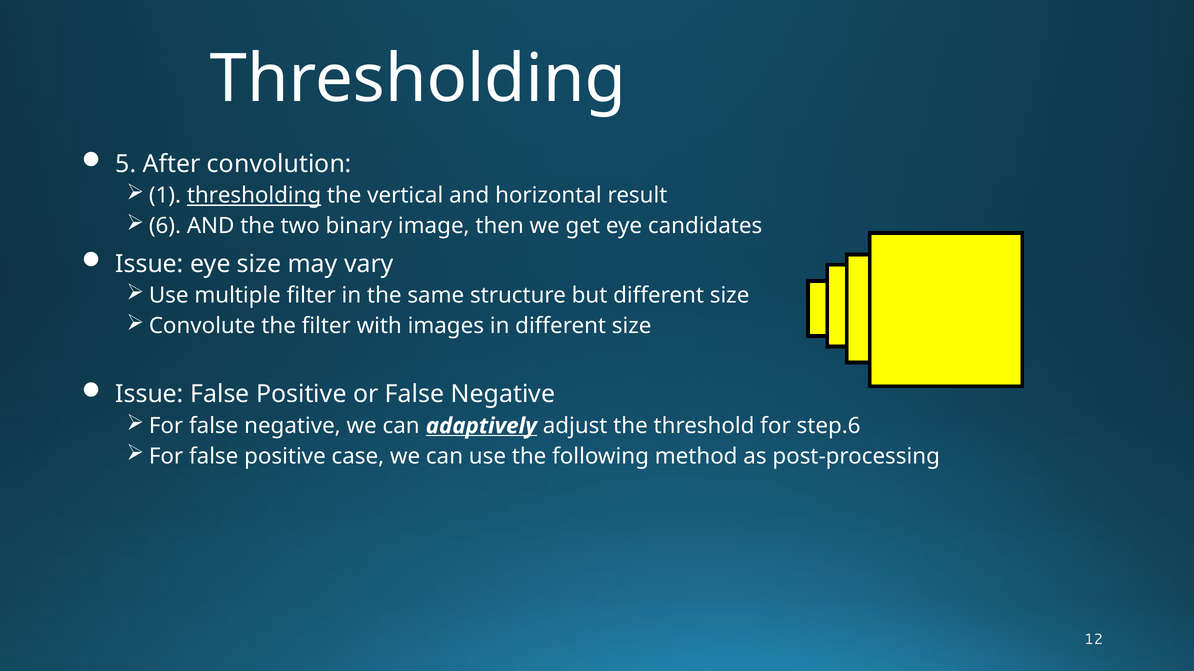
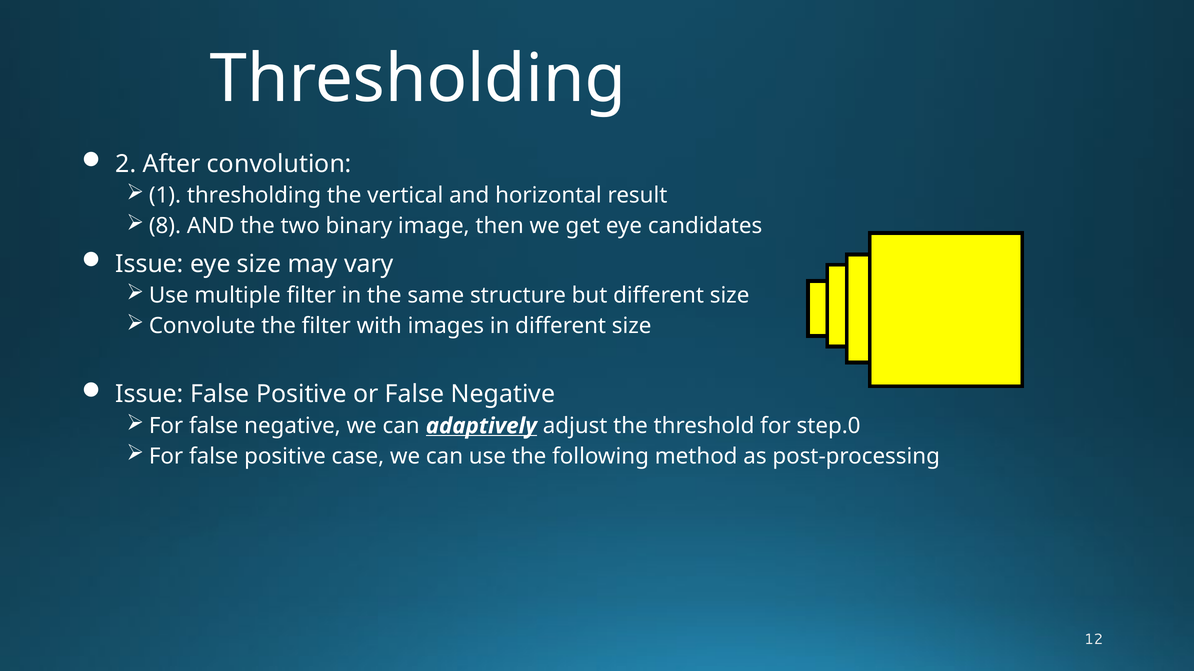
5: 5 -> 2 (126, 164)
thresholding underline: present -> none (254, 196)
6: 6 -> 8 (165, 226)
step.6: step.6 -> step.0 (829, 426)
